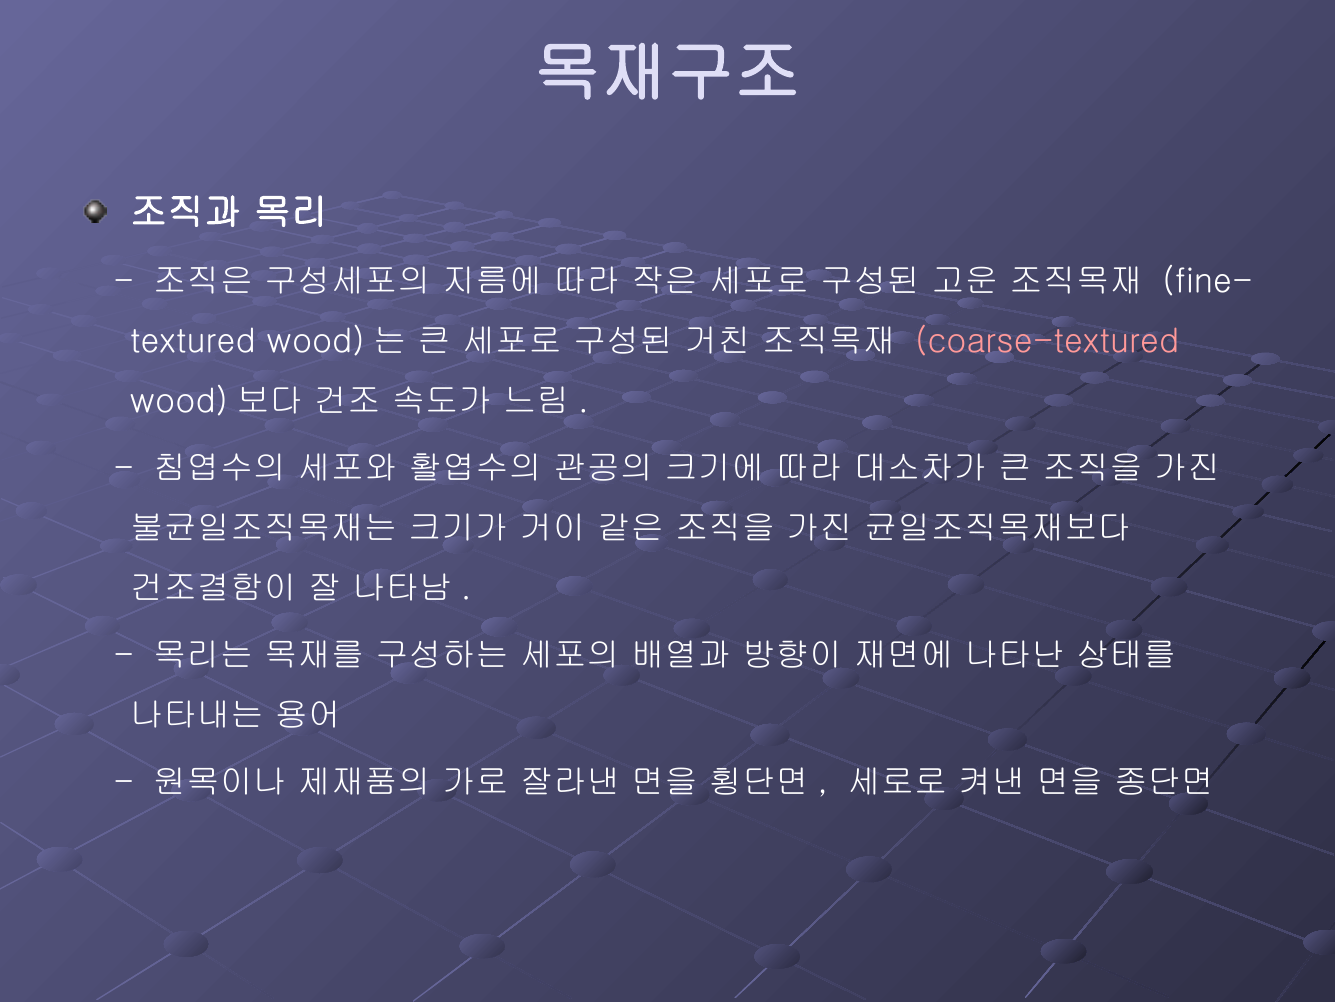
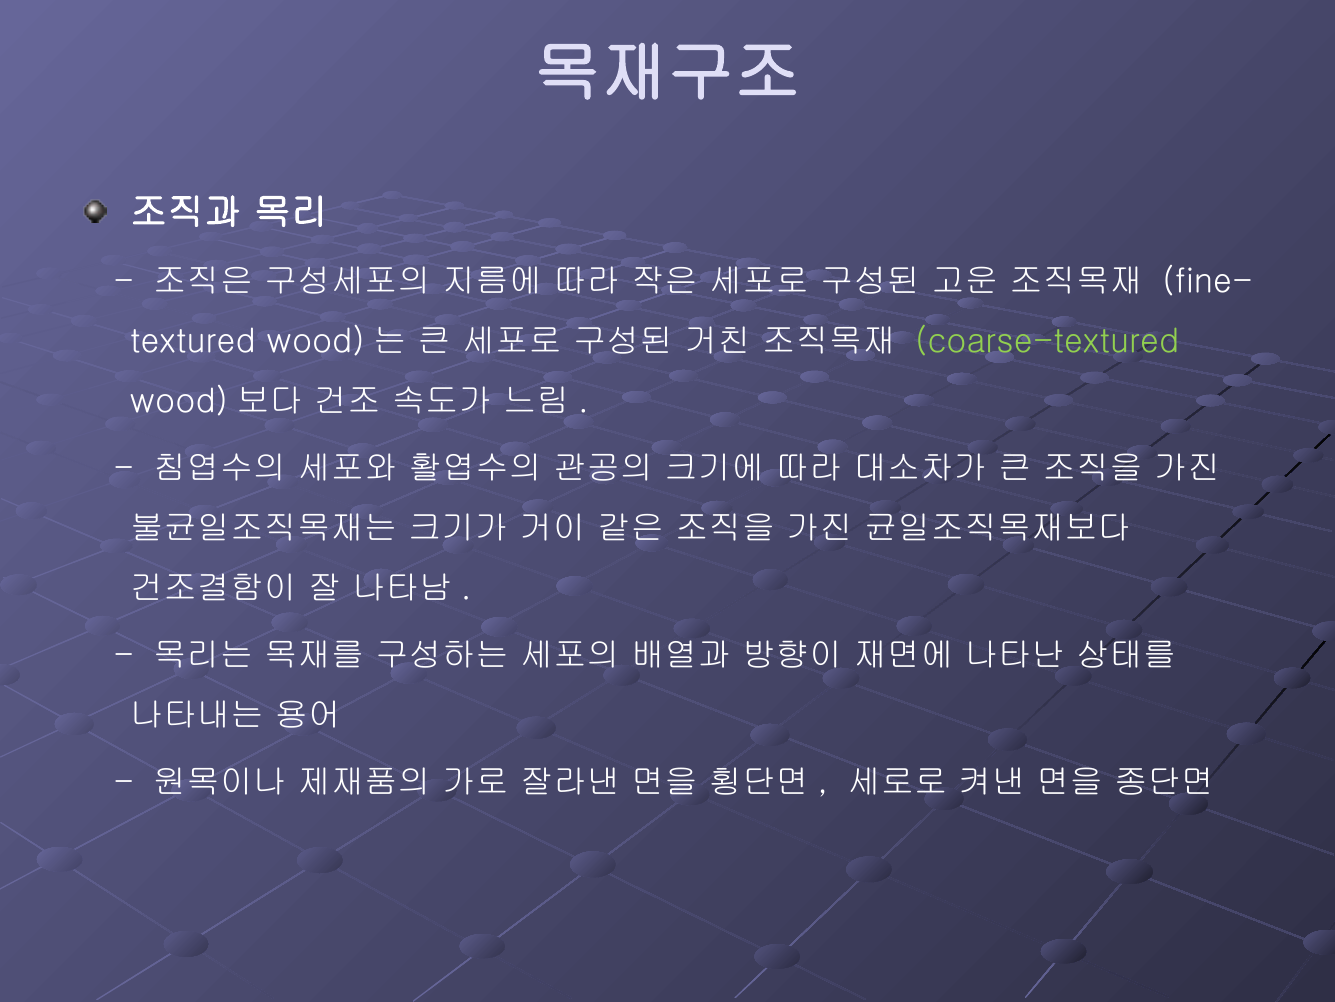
coarse-textured colour: pink -> light green (1047, 341)
